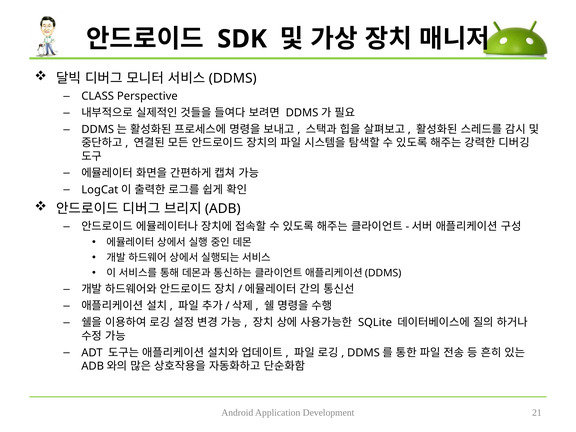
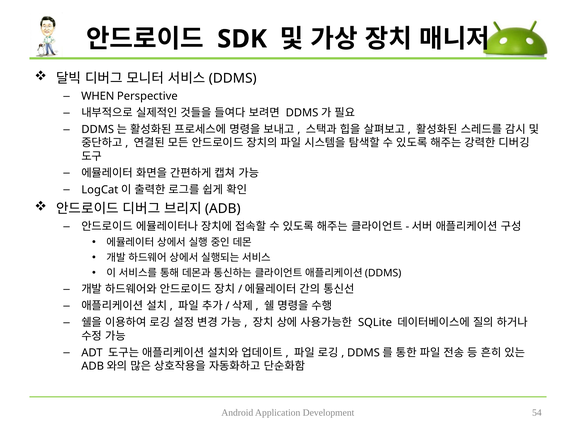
CLASS: CLASS -> WHEN (98, 96)
21: 21 -> 54 (537, 413)
